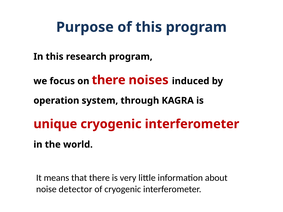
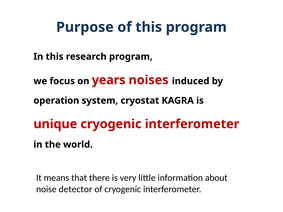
on there: there -> years (109, 80)
through: through -> cryostat (140, 101)
